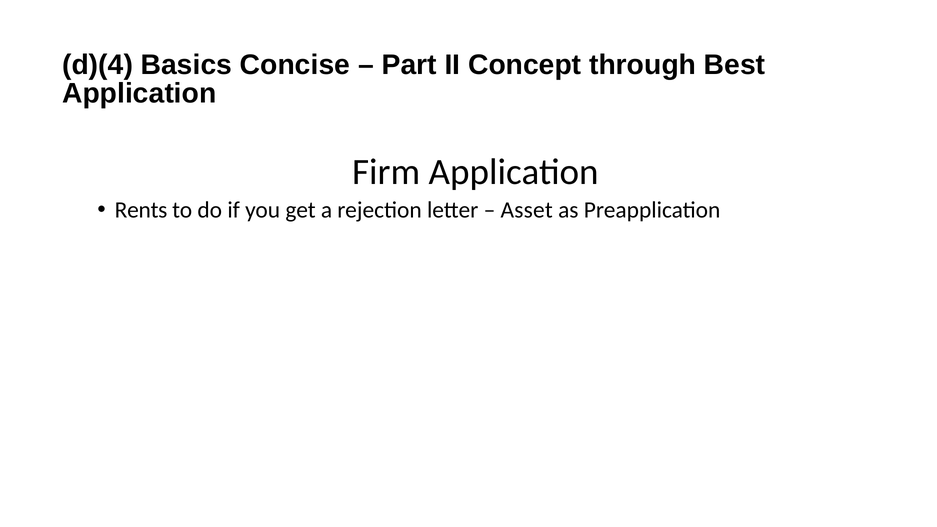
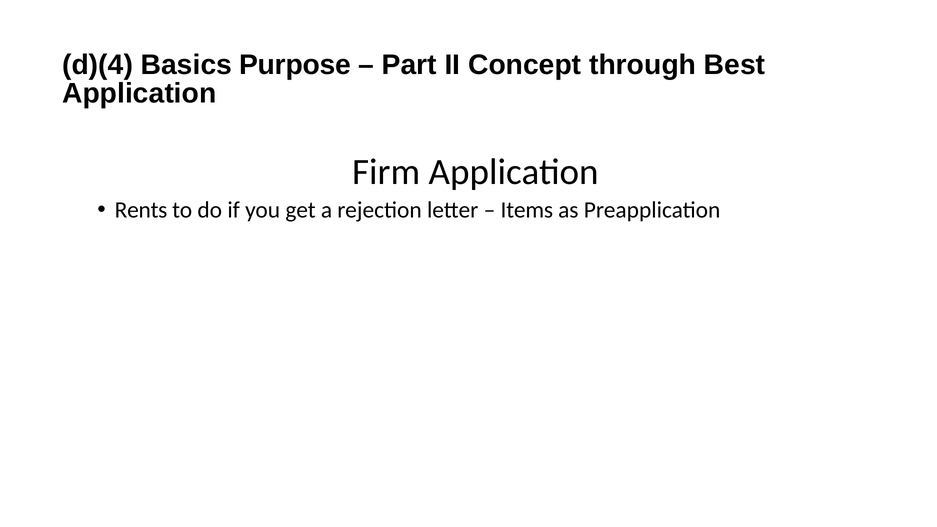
Concise: Concise -> Purpose (295, 65)
Asset: Asset -> Items (527, 210)
